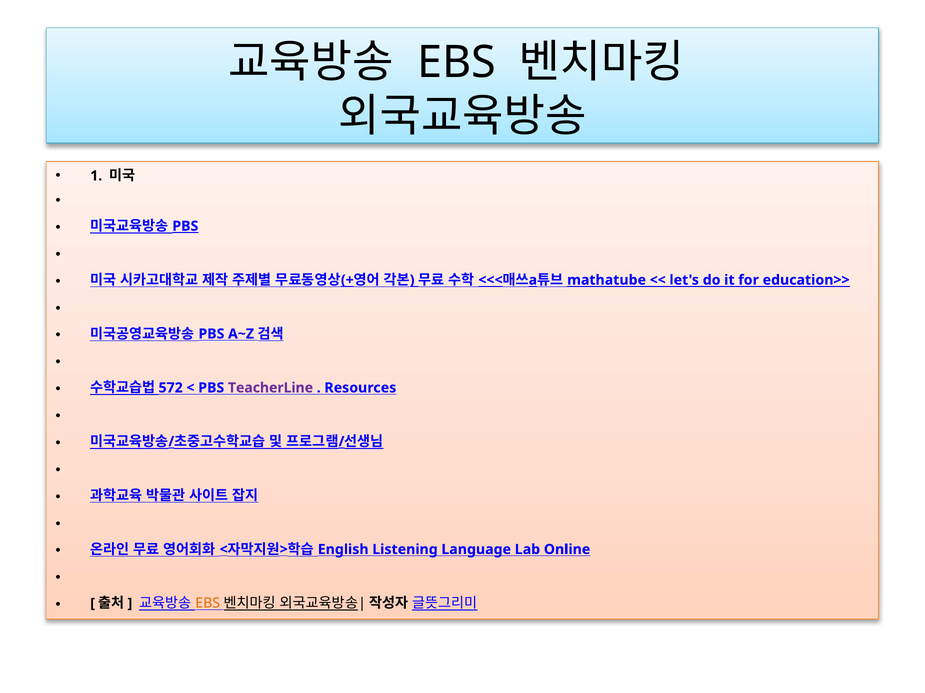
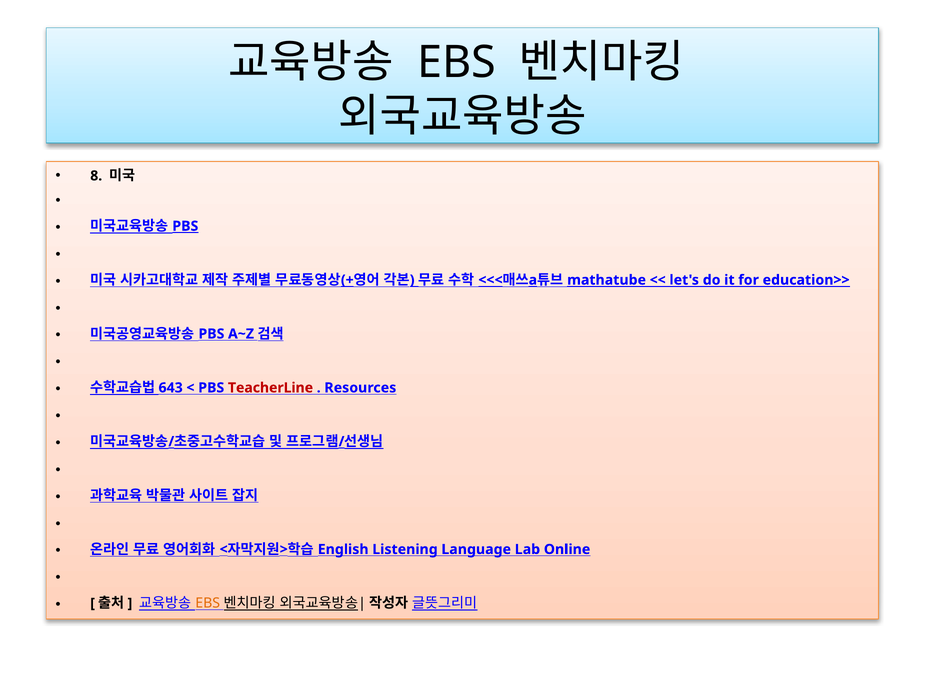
1: 1 -> 8 (96, 176)
572: 572 -> 643 (171, 388)
TeacherLine colour: purple -> red (270, 388)
